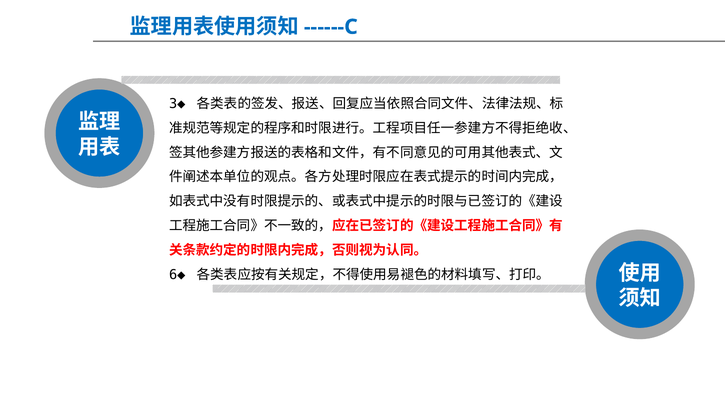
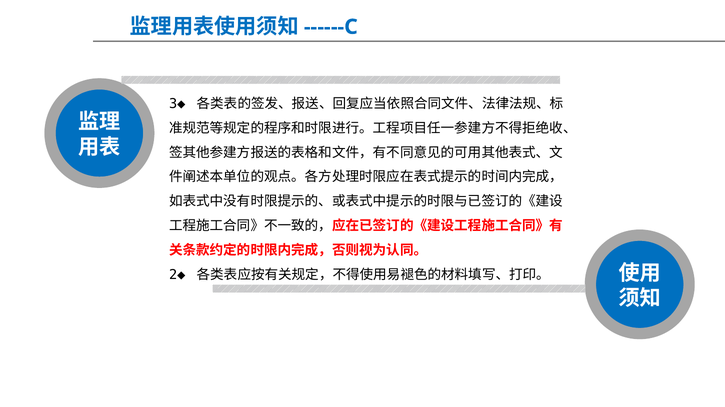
6◆: 6◆ -> 2◆ (177, 275)
